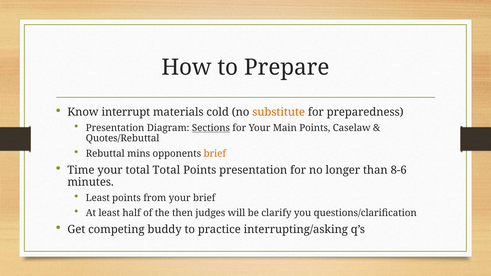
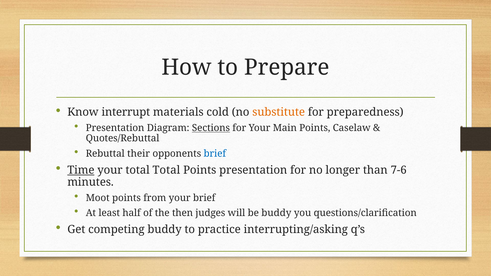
mins: mins -> their (139, 154)
brief colour: orange -> blue (215, 154)
Time underline: none -> present (81, 170)
8-6: 8-6 -> 7-6 (399, 170)
Least: Least -> Moot (98, 198)
be clarify: clarify -> buddy (276, 213)
